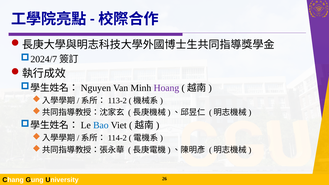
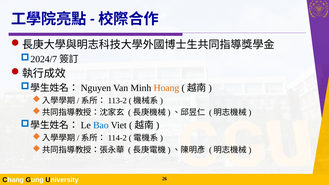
Hoang colour: purple -> orange (166, 88)
